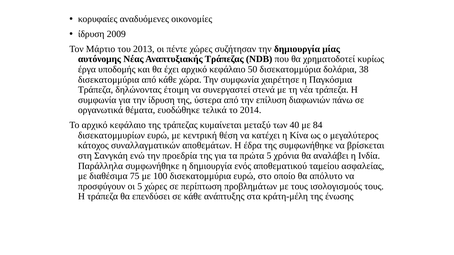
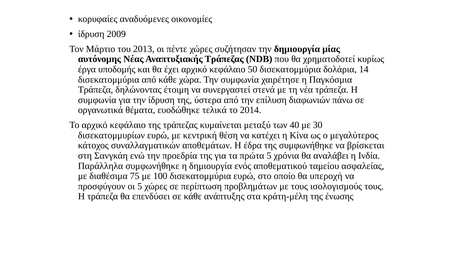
38: 38 -> 14 (364, 69)
84: 84 -> 30 (318, 125)
απόλυτο: απόλυτο -> υπεροχή (326, 176)
